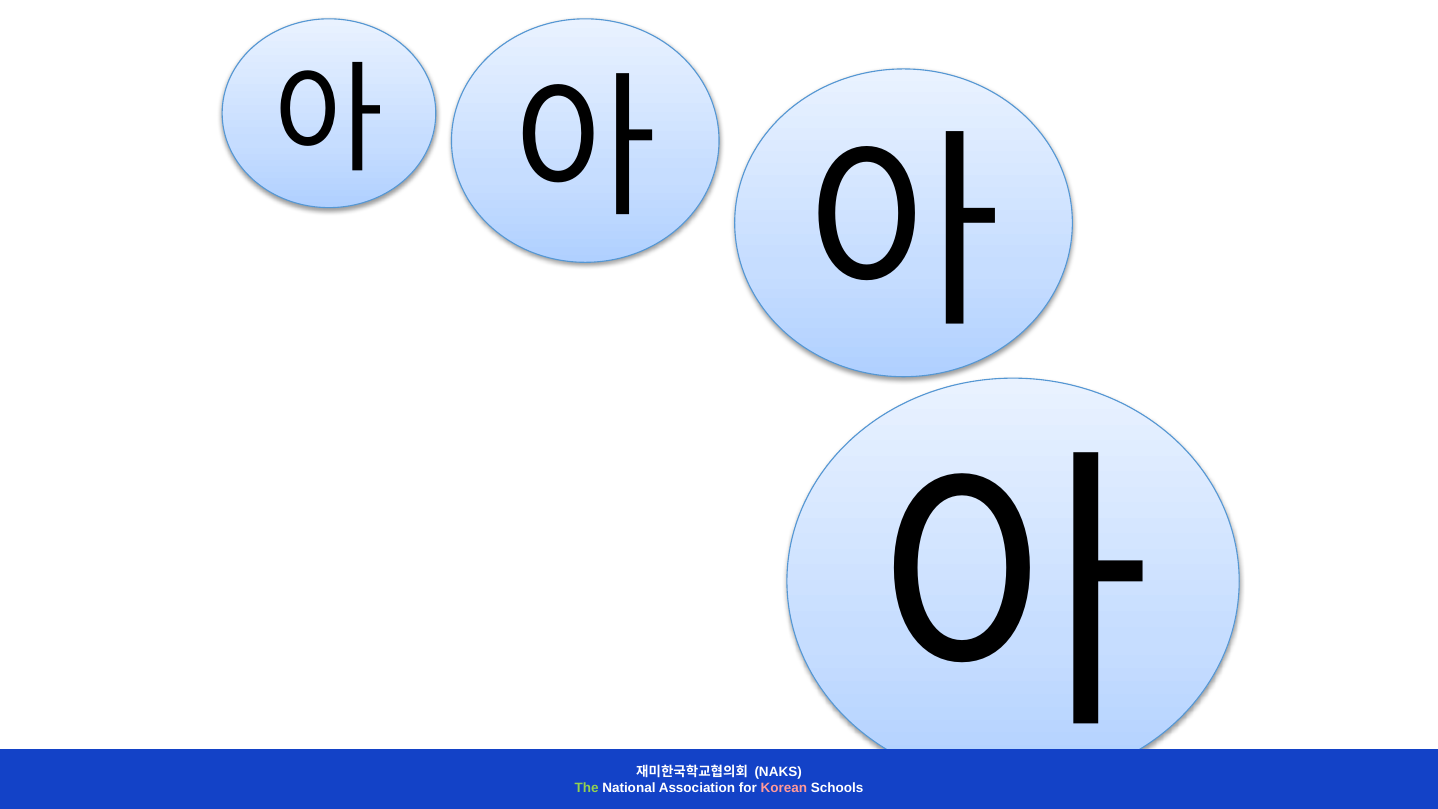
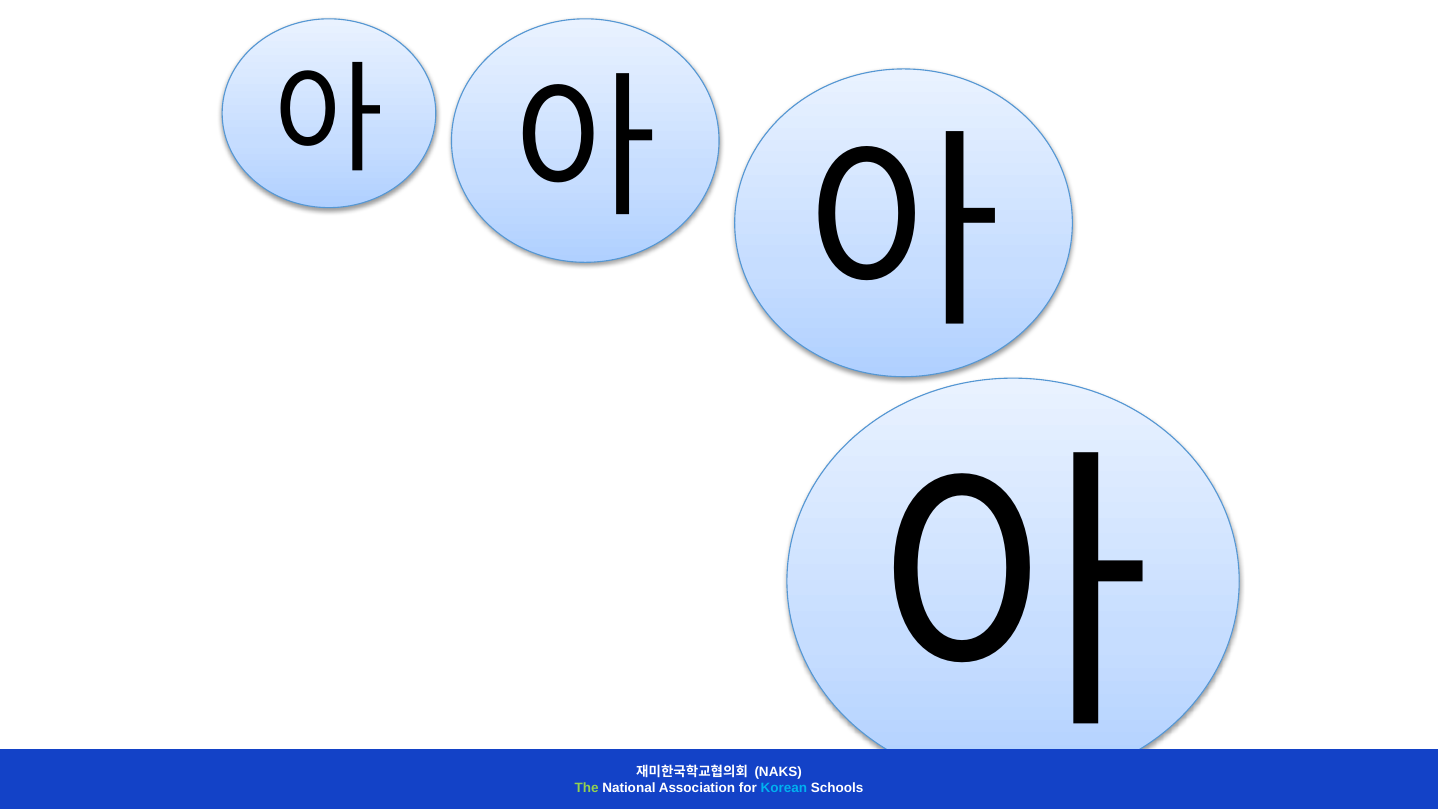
Korean colour: pink -> light blue (784, 788)
